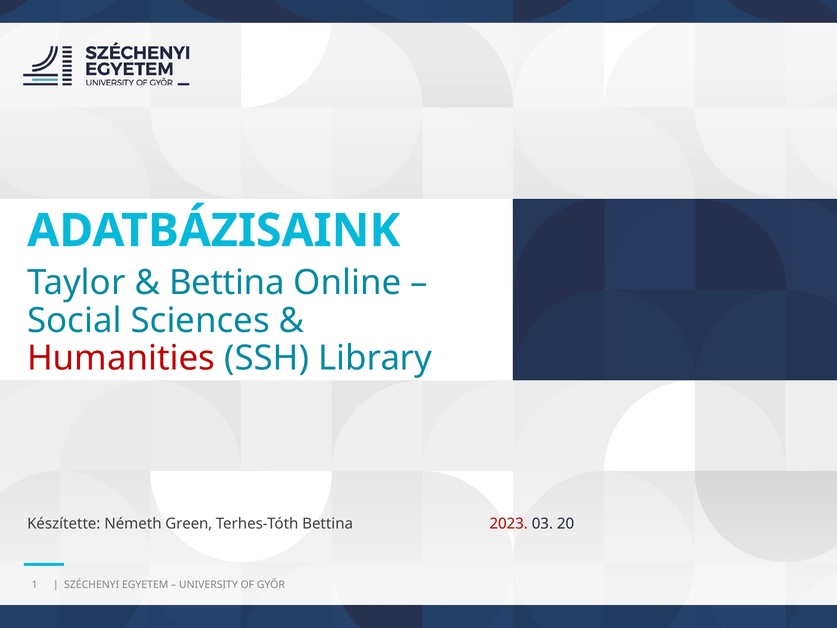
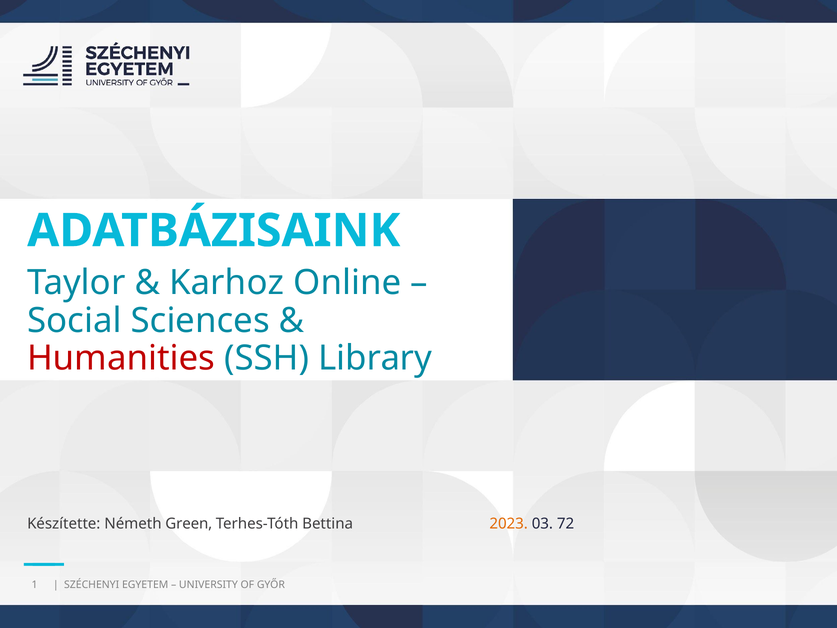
Bettina: Bettina -> Karhoz (227, 283)
2023 colour: red -> orange (509, 523)
20: 20 -> 72 (566, 523)
